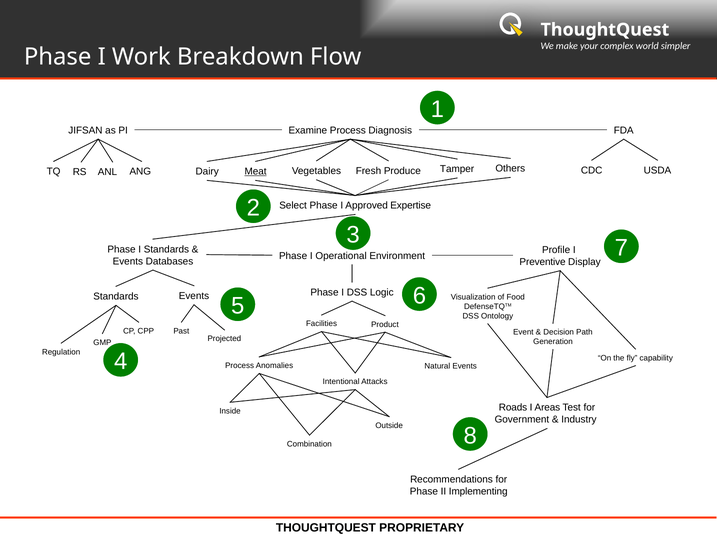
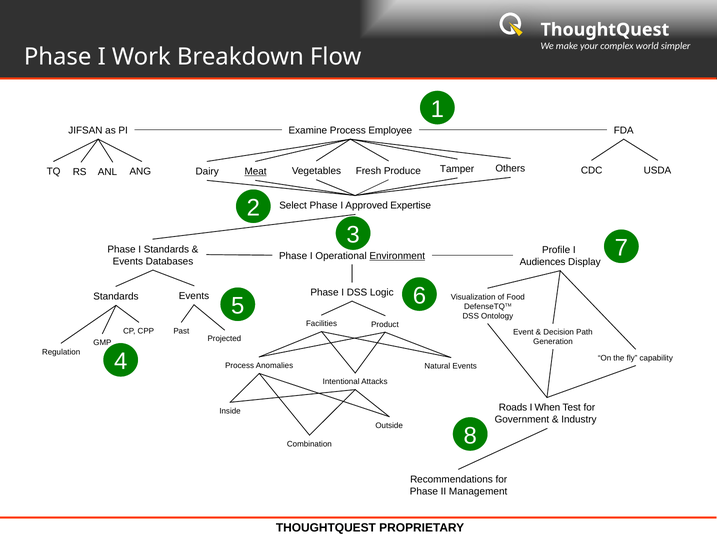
Diagnosis: Diagnosis -> Employee (390, 130)
Environment underline: none -> present (397, 256)
Preventive: Preventive -> Audiences (543, 262)
Areas: Areas -> When (547, 408)
Implementing: Implementing -> Management (478, 491)
